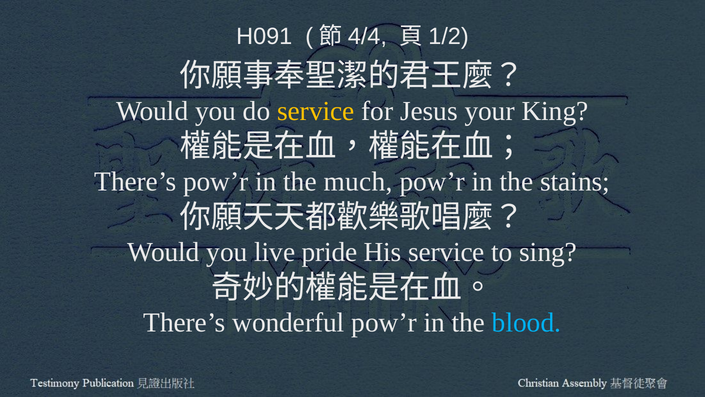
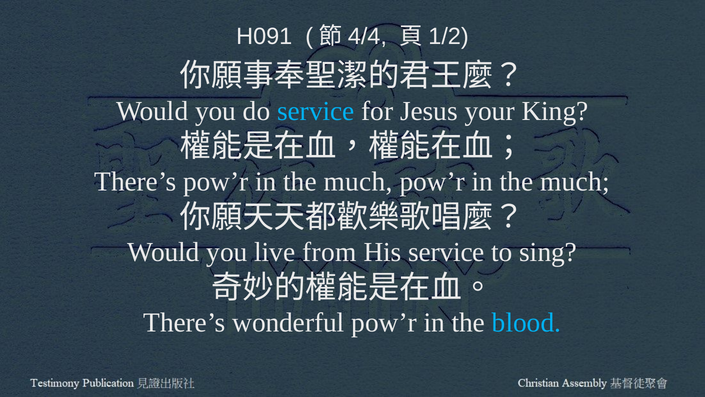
service colour: yellow -> light blue (316, 111)
stains: stains -> much (575, 181)
pride: pride -> from (329, 252)
